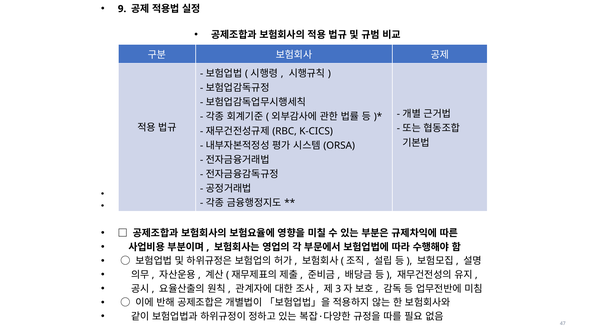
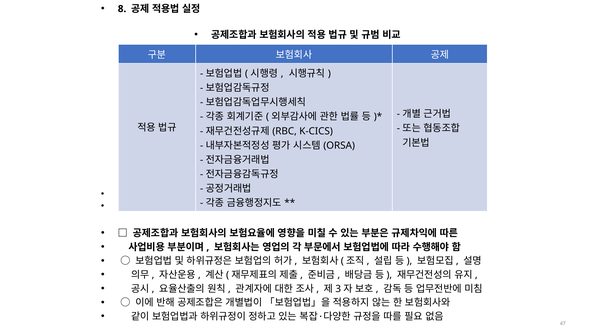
9: 9 -> 8 (122, 9)
